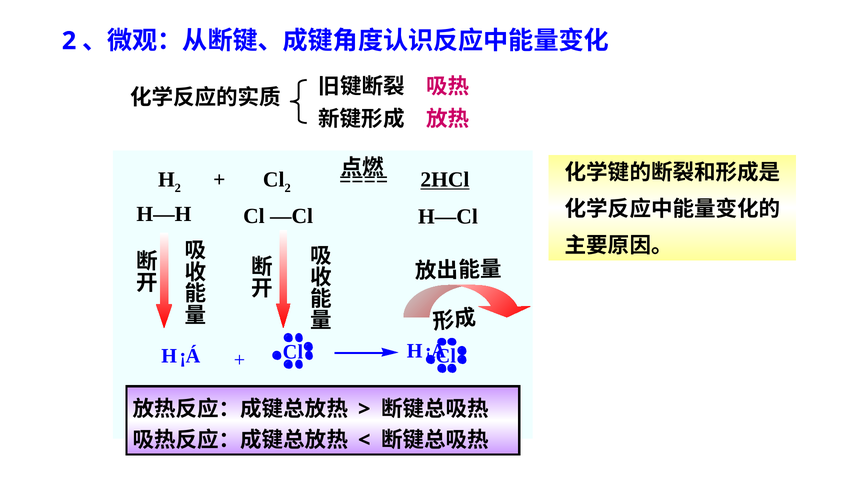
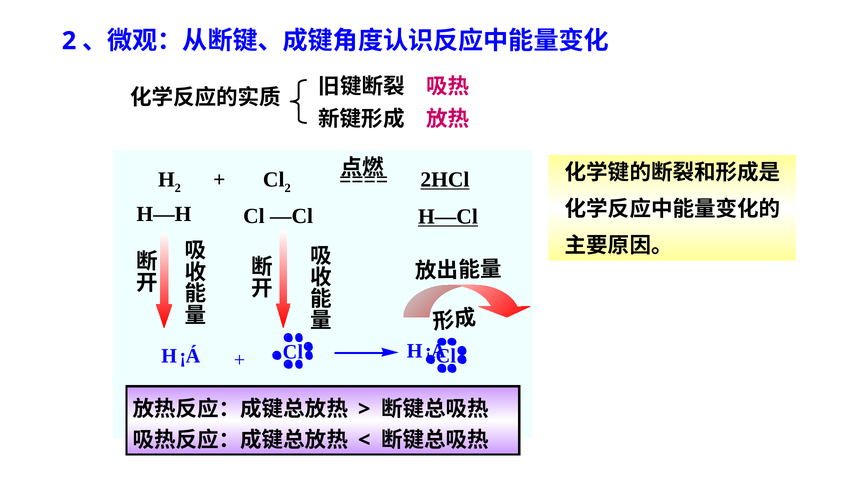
H—Cl underline: none -> present (448, 217)
